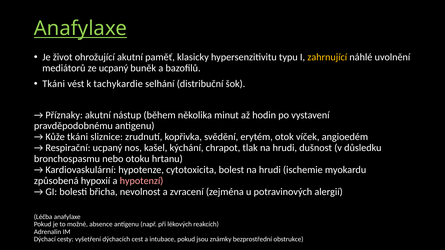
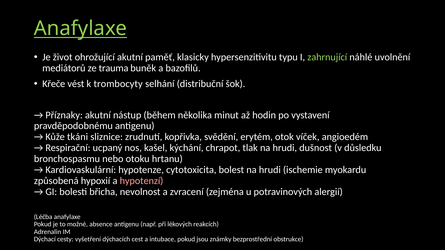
zahrnující colour: yellow -> light green (327, 57)
ze ucpaný: ucpaný -> trauma (114, 68)
Tkáni: Tkáni -> Křeče (54, 84)
tachykardie: tachykardie -> trombocyty (118, 84)
